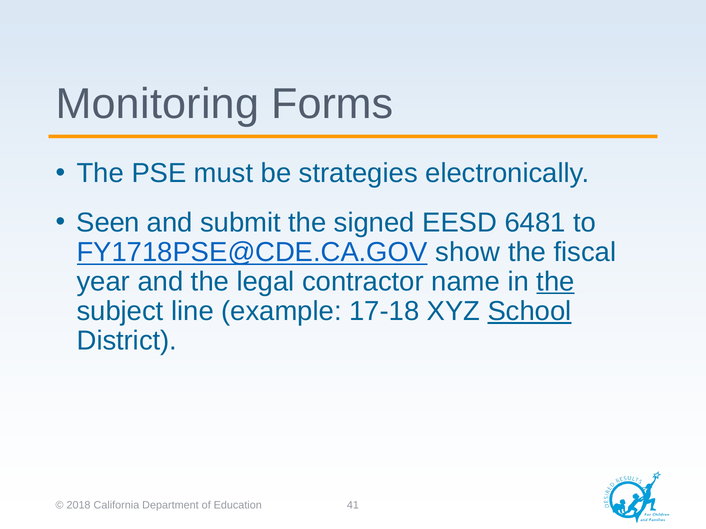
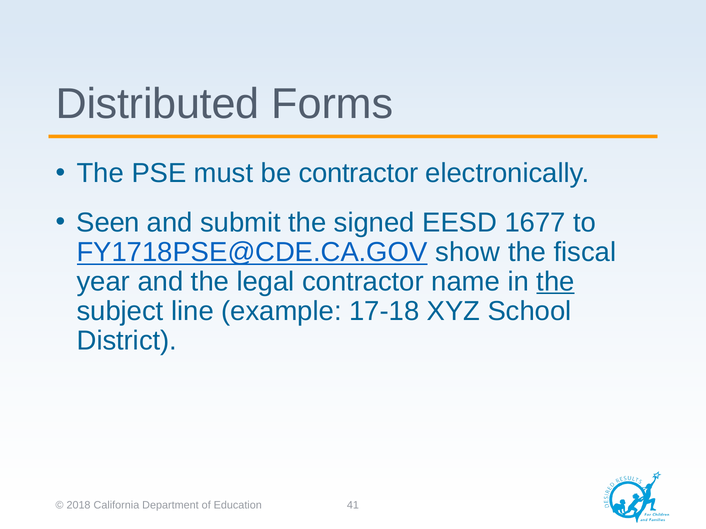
Monitoring: Monitoring -> Distributed (158, 104)
be strategies: strategies -> contractor (358, 173)
6481: 6481 -> 1677 (535, 223)
School underline: present -> none (530, 311)
